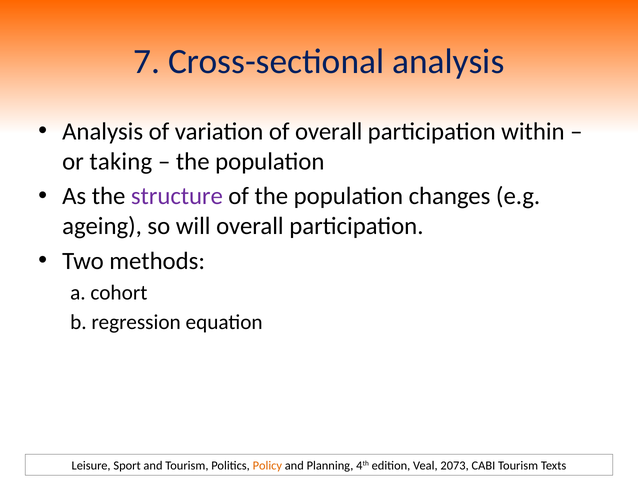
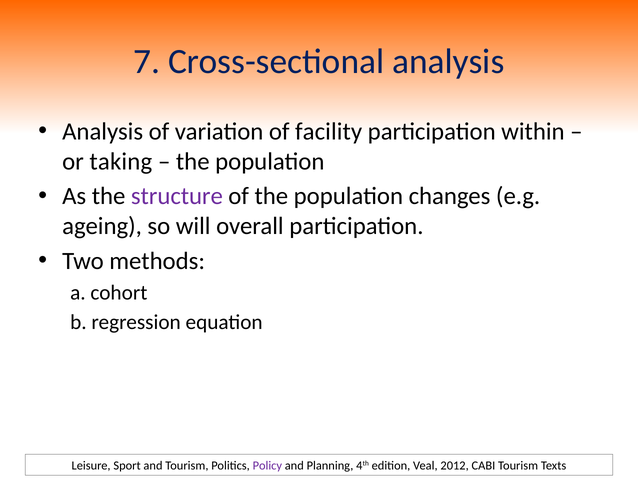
of overall: overall -> facility (329, 131)
Policy colour: orange -> purple (267, 465)
2073: 2073 -> 2012 (455, 465)
